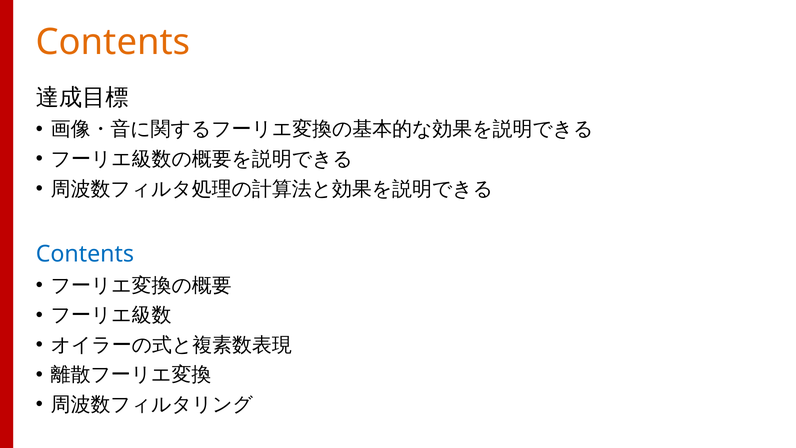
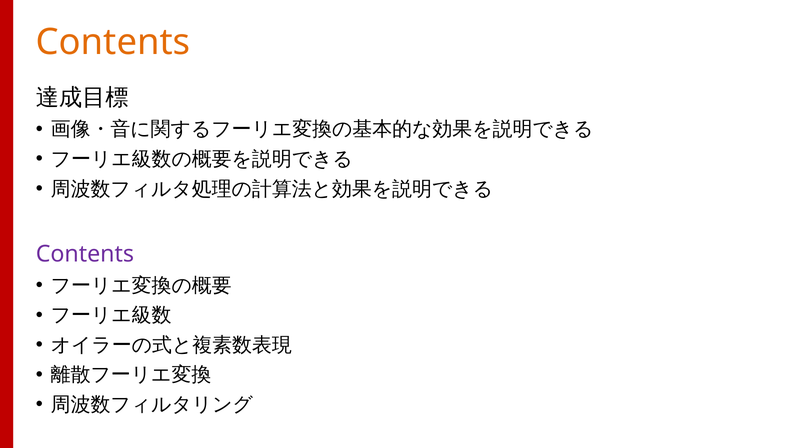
Contents colour: blue -> purple (85, 254)
